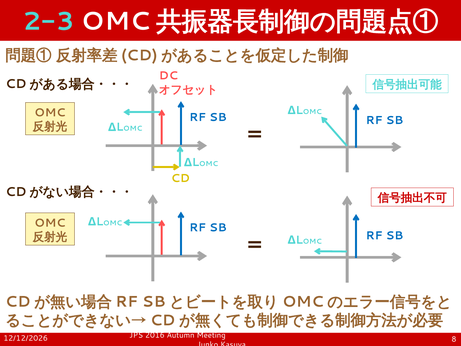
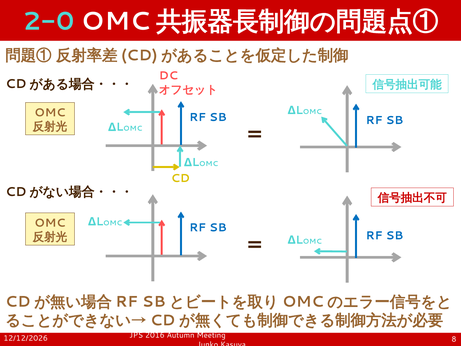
2-3: 2-3 -> 2-0 (49, 21)
